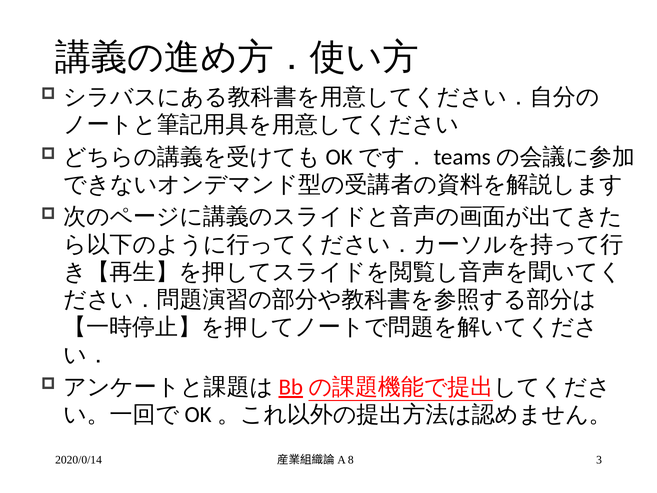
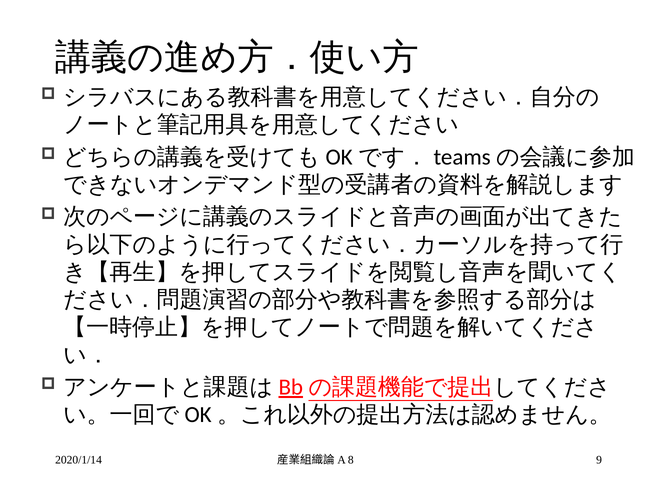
2020/0/14: 2020/0/14 -> 2020/1/14 (79, 460)
3: 3 -> 9 (599, 460)
